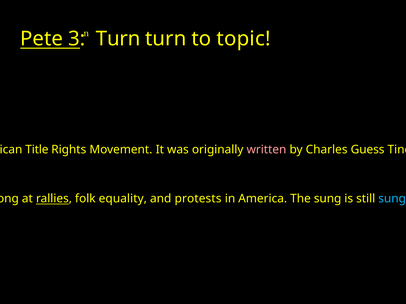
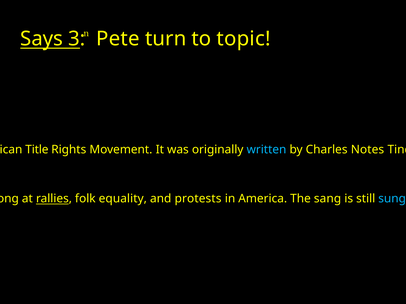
Pete: Pete -> Says (42, 39)
Turn: Turn -> Pete (118, 39)
written colour: pink -> light blue (266, 150)
Guess: Guess -> Notes (367, 150)
The sung: sung -> sang (328, 199)
